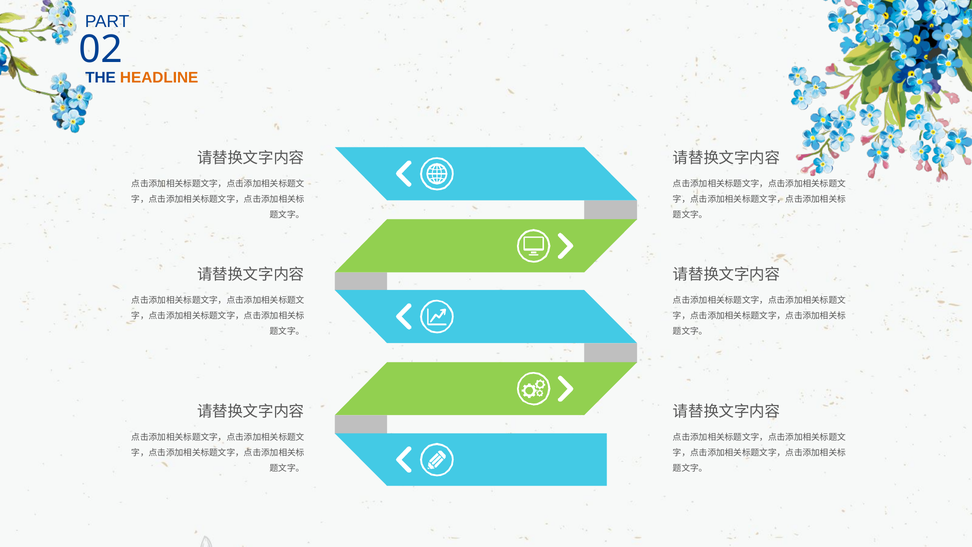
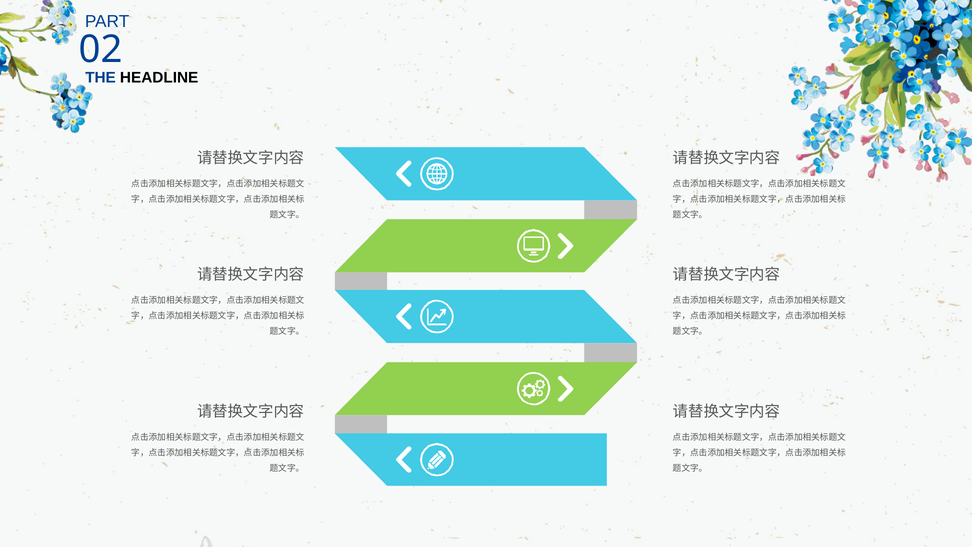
HEADLINE colour: orange -> black (159, 78)
